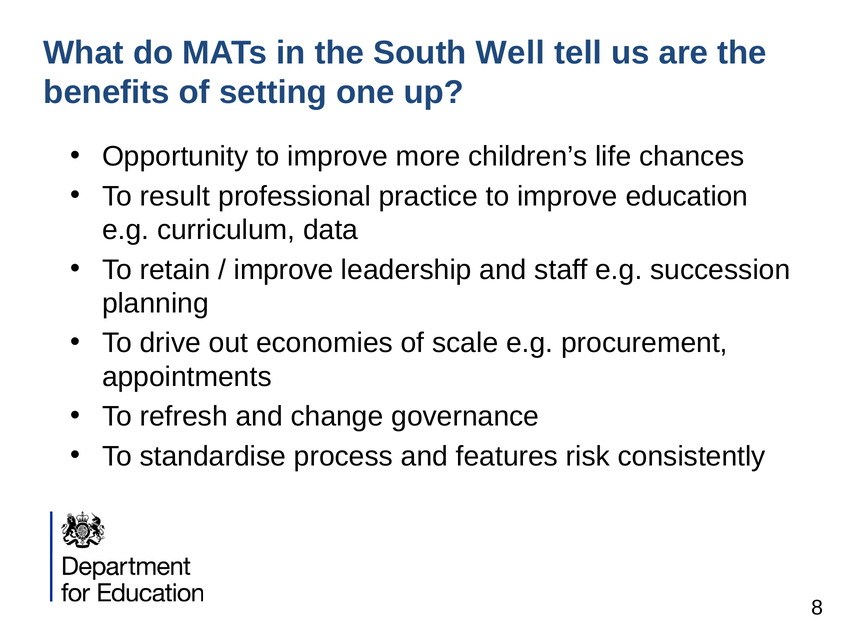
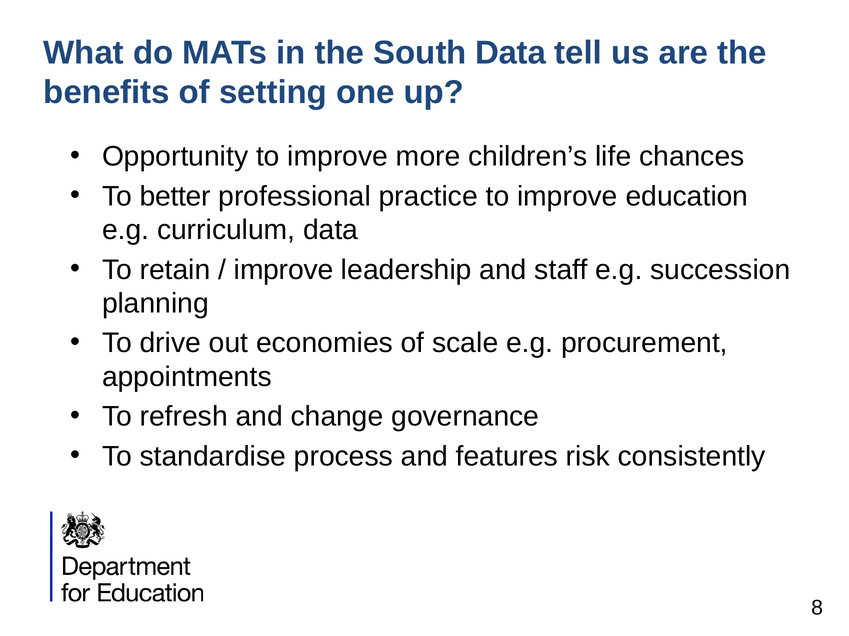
South Well: Well -> Data (511, 53)
result: result -> better (175, 196)
